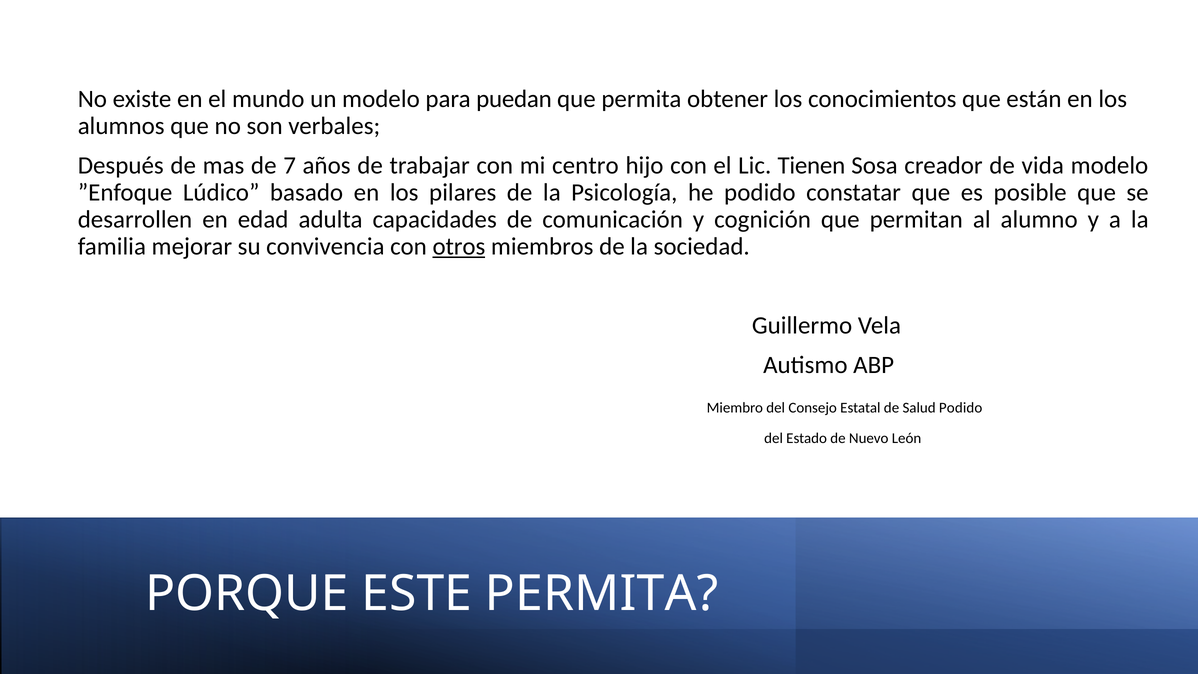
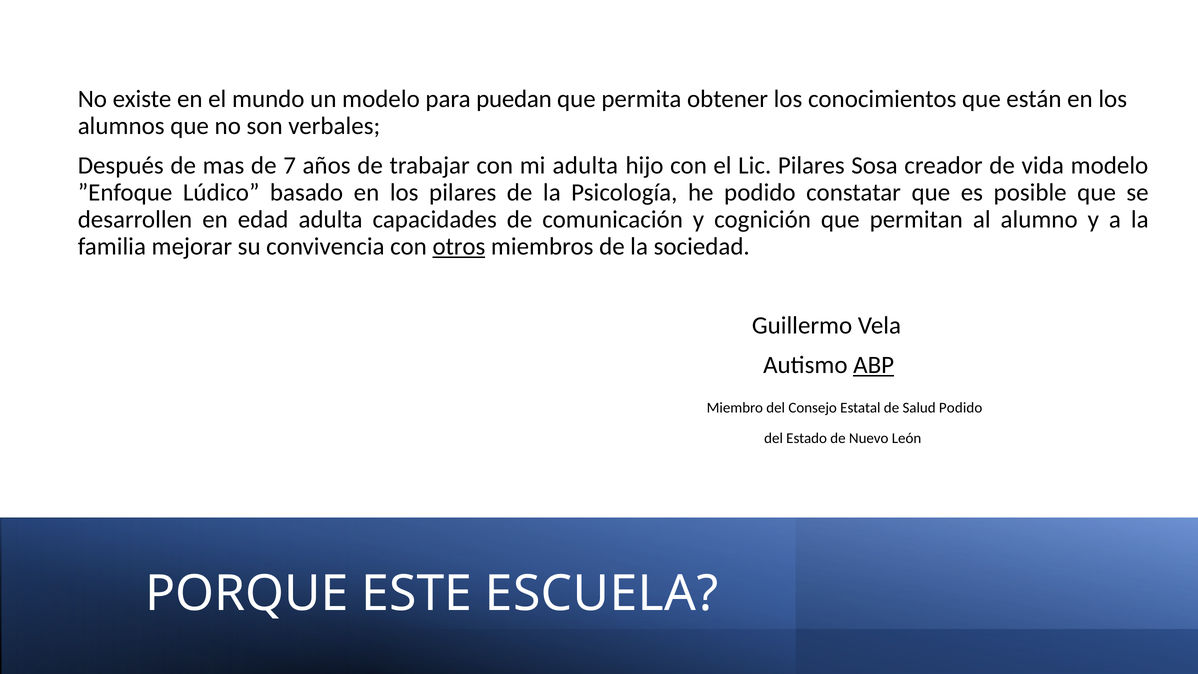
mi centro: centro -> adulta (585, 165)
Lic Tienen: Tienen -> Pilares (811, 165)
ABP underline: none -> present (874, 365)
ESTE PERMITA: PERMITA -> ESCUELA (602, 594)
